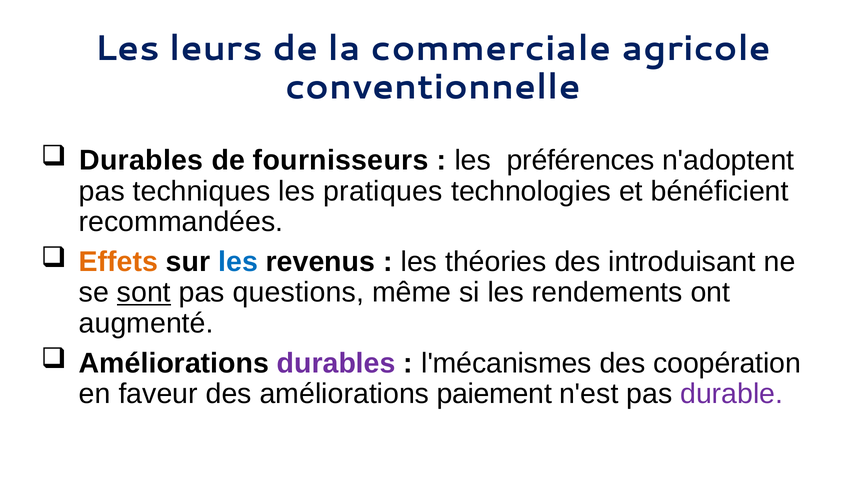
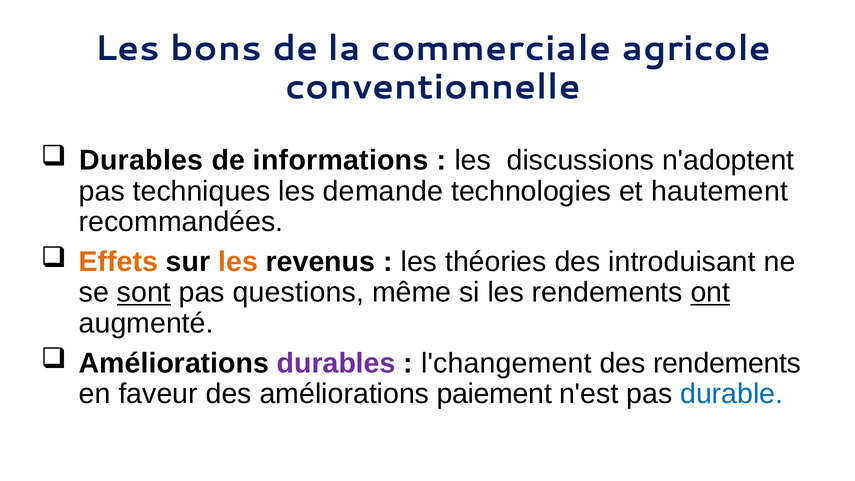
leurs: leurs -> bons (216, 48)
fournisseurs: fournisseurs -> informations (341, 160)
préférences: préférences -> discussions (580, 160)
pratiques: pratiques -> demande (383, 191)
bénéficient: bénéficient -> hautement (720, 191)
les colour: blue -> orange (238, 262)
ont underline: none -> present (710, 293)
l'mécanismes: l'mécanismes -> l'changement (506, 363)
des coopération: coopération -> rendements (727, 363)
durable colour: purple -> blue (732, 394)
